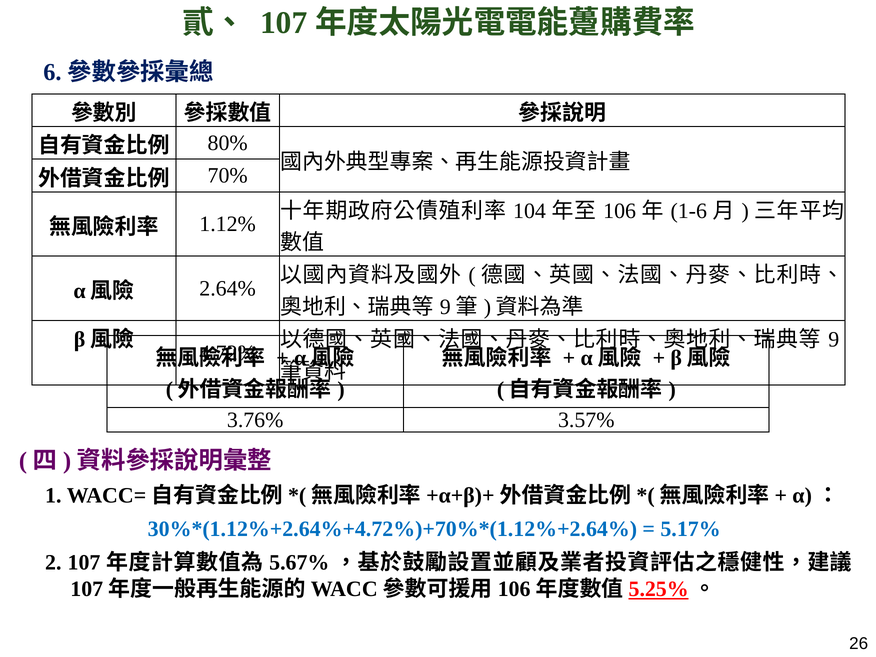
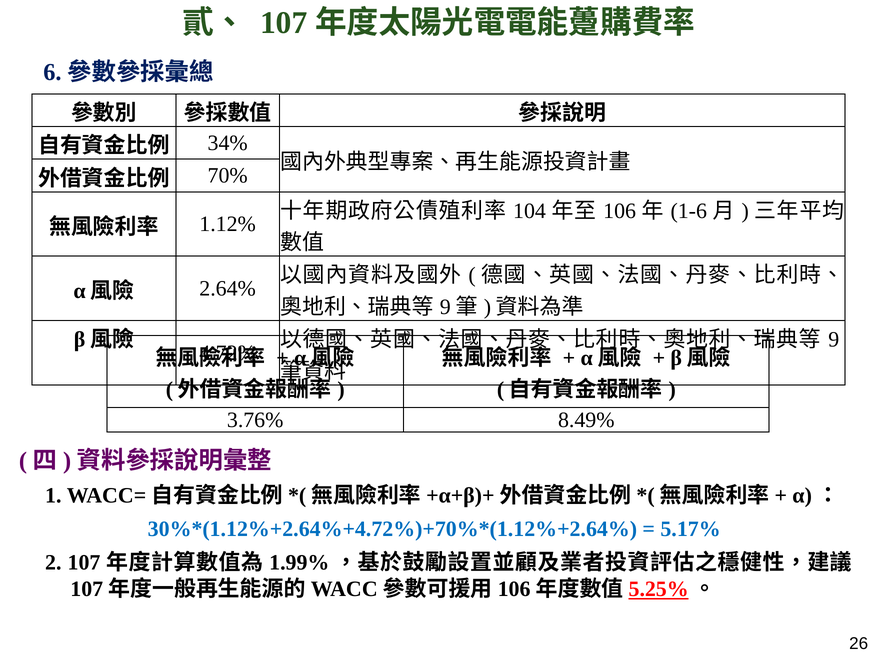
80%: 80% -> 34% (228, 143)
3.57%: 3.57% -> 8.49% (586, 420)
5.67%: 5.67% -> 1.99% (299, 563)
